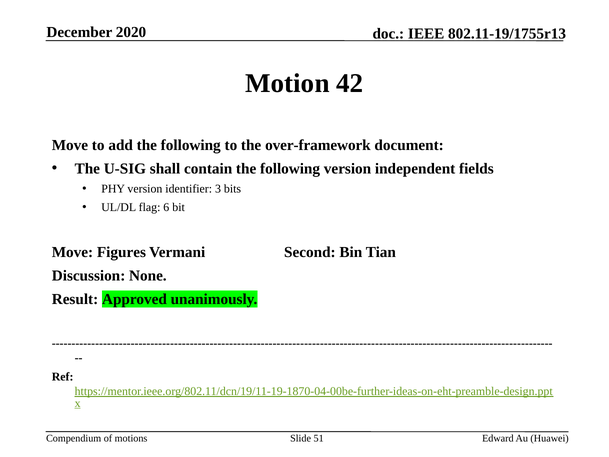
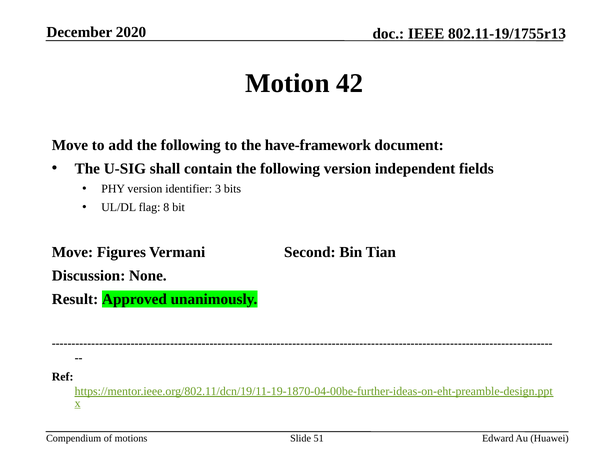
over-framework: over-framework -> have-framework (318, 145)
6: 6 -> 8 (166, 207)
